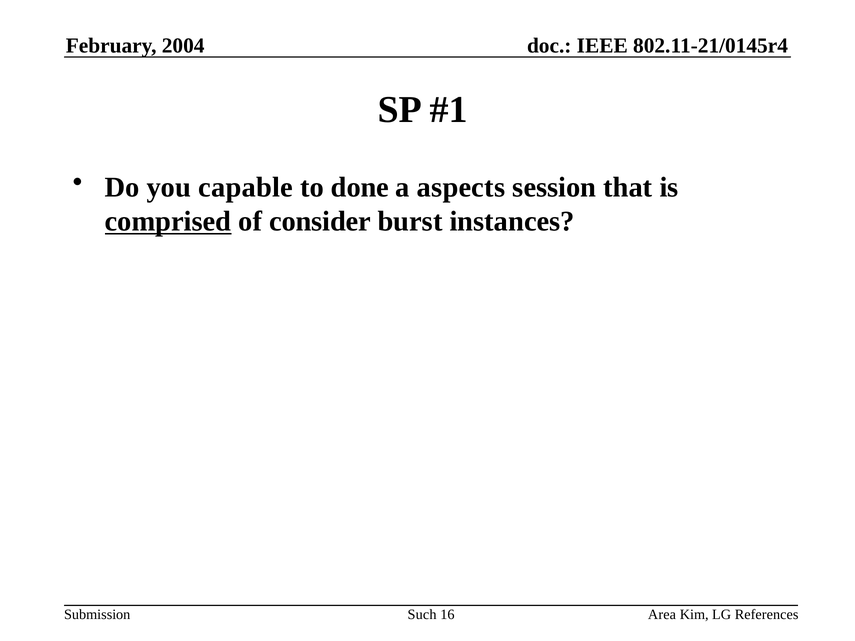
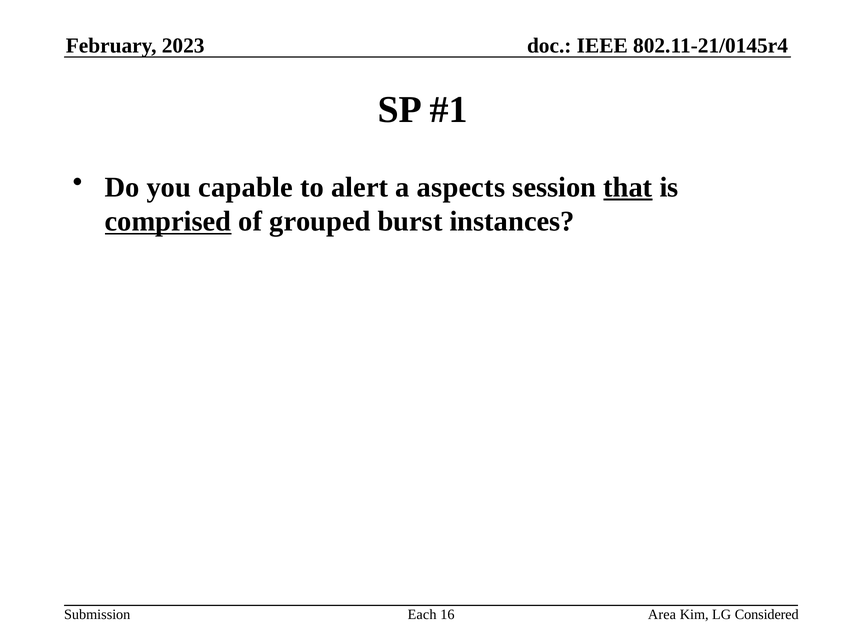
2004: 2004 -> 2023 (183, 46)
done: done -> alert (360, 187)
that underline: none -> present (628, 187)
consider: consider -> grouped (320, 221)
Such: Such -> Each (422, 615)
References: References -> Considered (767, 615)
